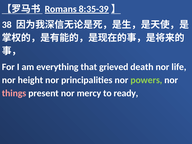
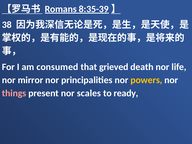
everything: everything -> consumed (57, 67)
height: height -> mirror (30, 80)
powers colour: light green -> yellow (146, 80)
mercy: mercy -> scales (89, 93)
